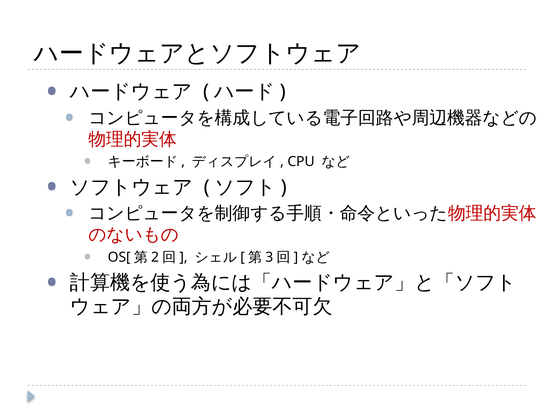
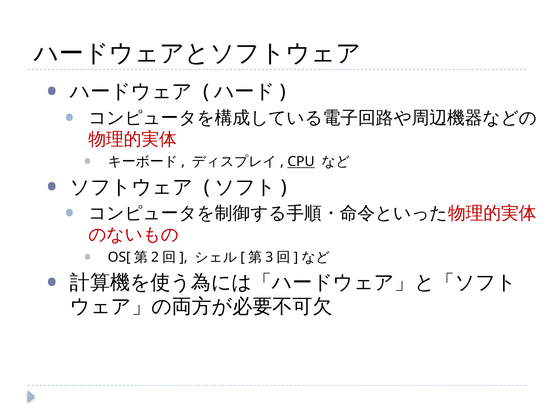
CPU underline: none -> present (301, 162)
